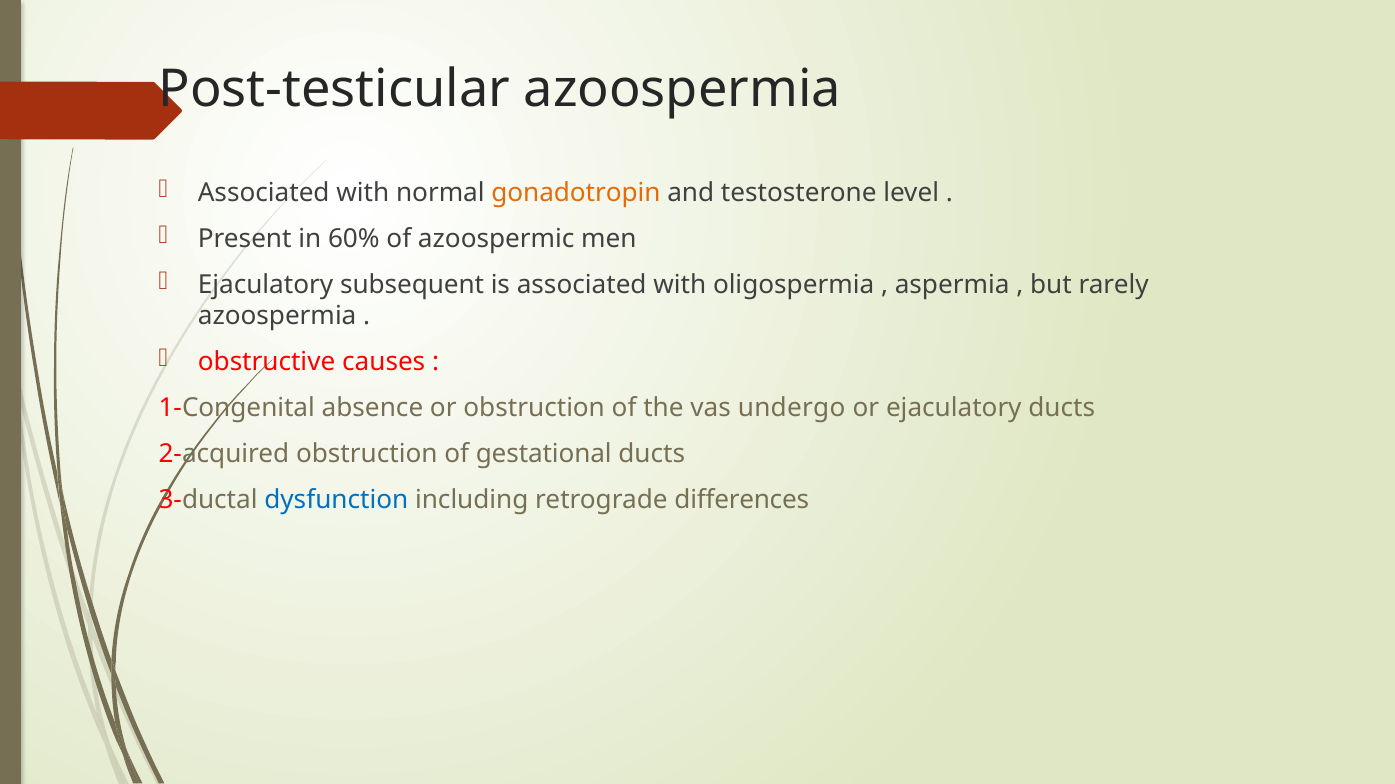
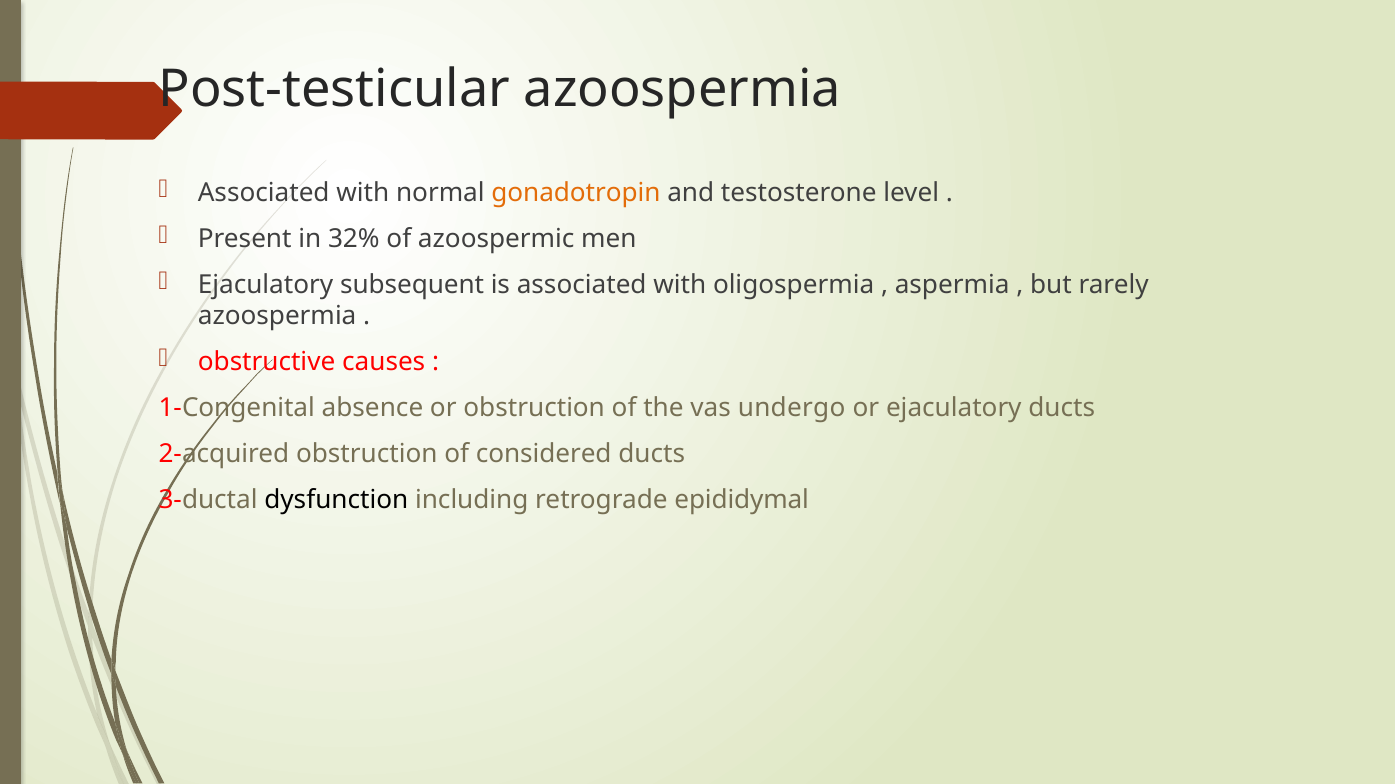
60%: 60% -> 32% (354, 239)
gestational: gestational -> considered (544, 454)
dysfunction colour: blue -> black (336, 500)
differences: differences -> epididymal (742, 500)
